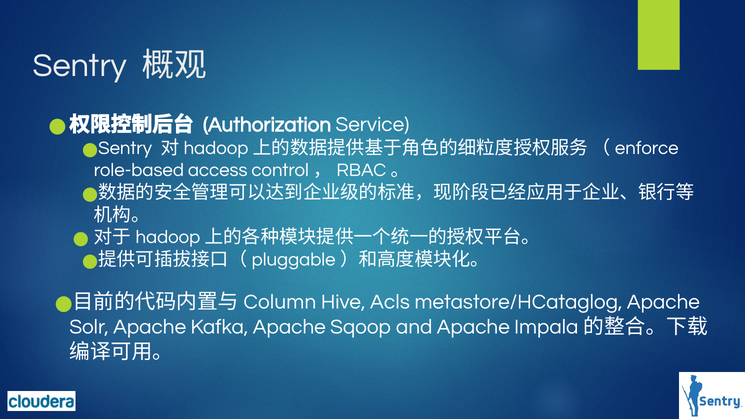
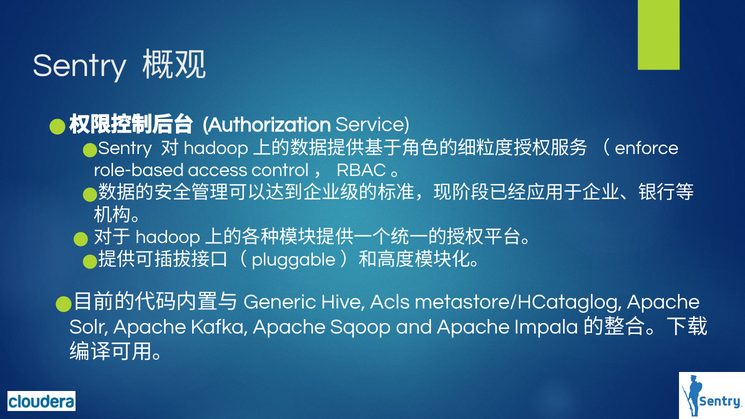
Column: Column -> Generic (280, 302)
